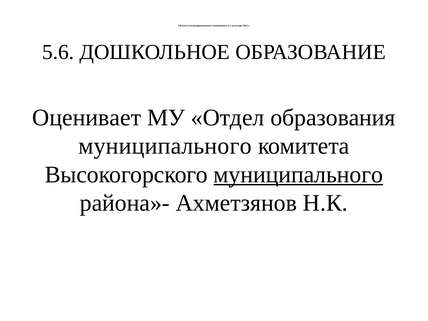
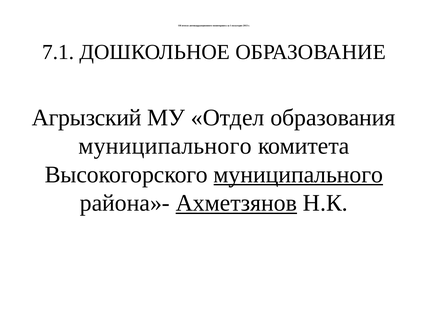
5.6: 5.6 -> 7.1 (58, 52)
Оценивает: Оценивает -> Агрызский (87, 118)
Ахметзянов underline: none -> present (236, 203)
